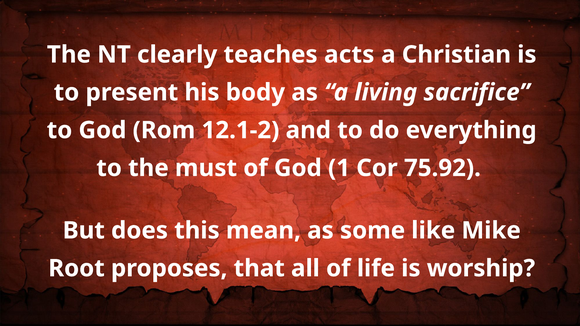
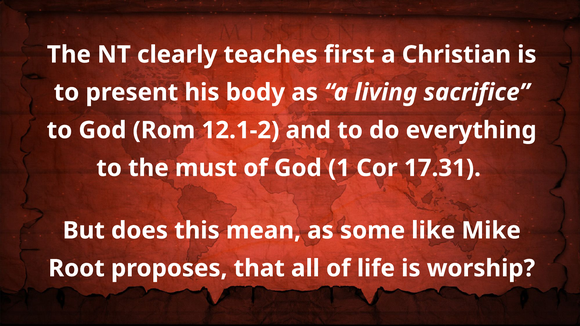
acts: acts -> first (349, 55)
75.92: 75.92 -> 17.31 (442, 168)
